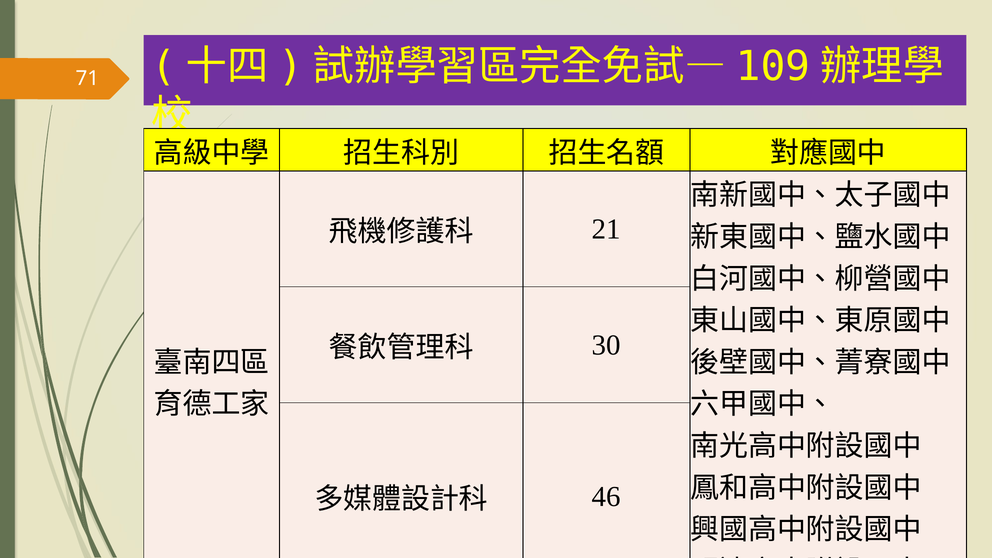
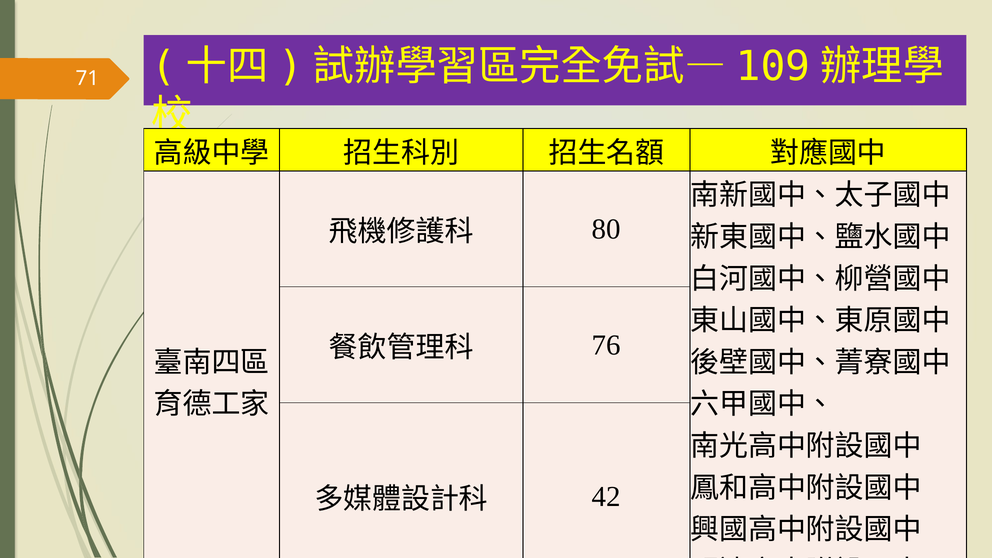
21: 21 -> 80 (606, 229)
30: 30 -> 76 (606, 345)
46: 46 -> 42 (606, 497)
